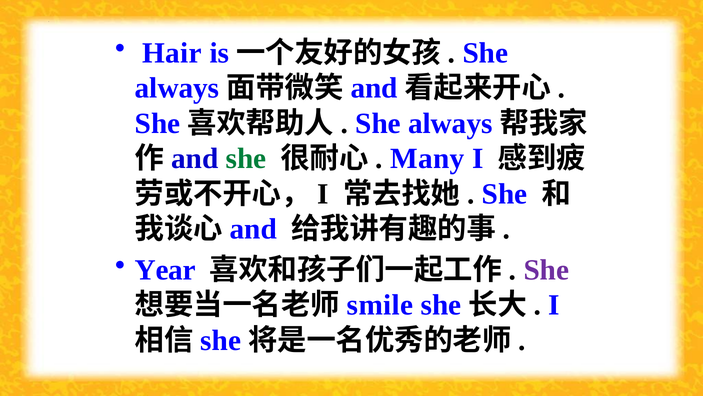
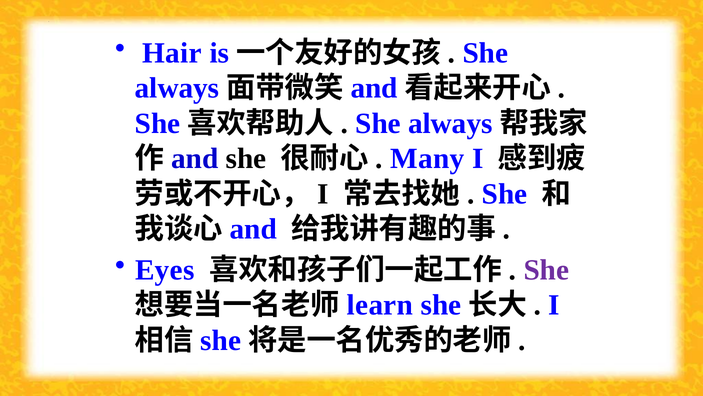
she colour: green -> black (246, 158)
Year: Year -> Eyes (165, 270)
smile: smile -> learn (380, 305)
